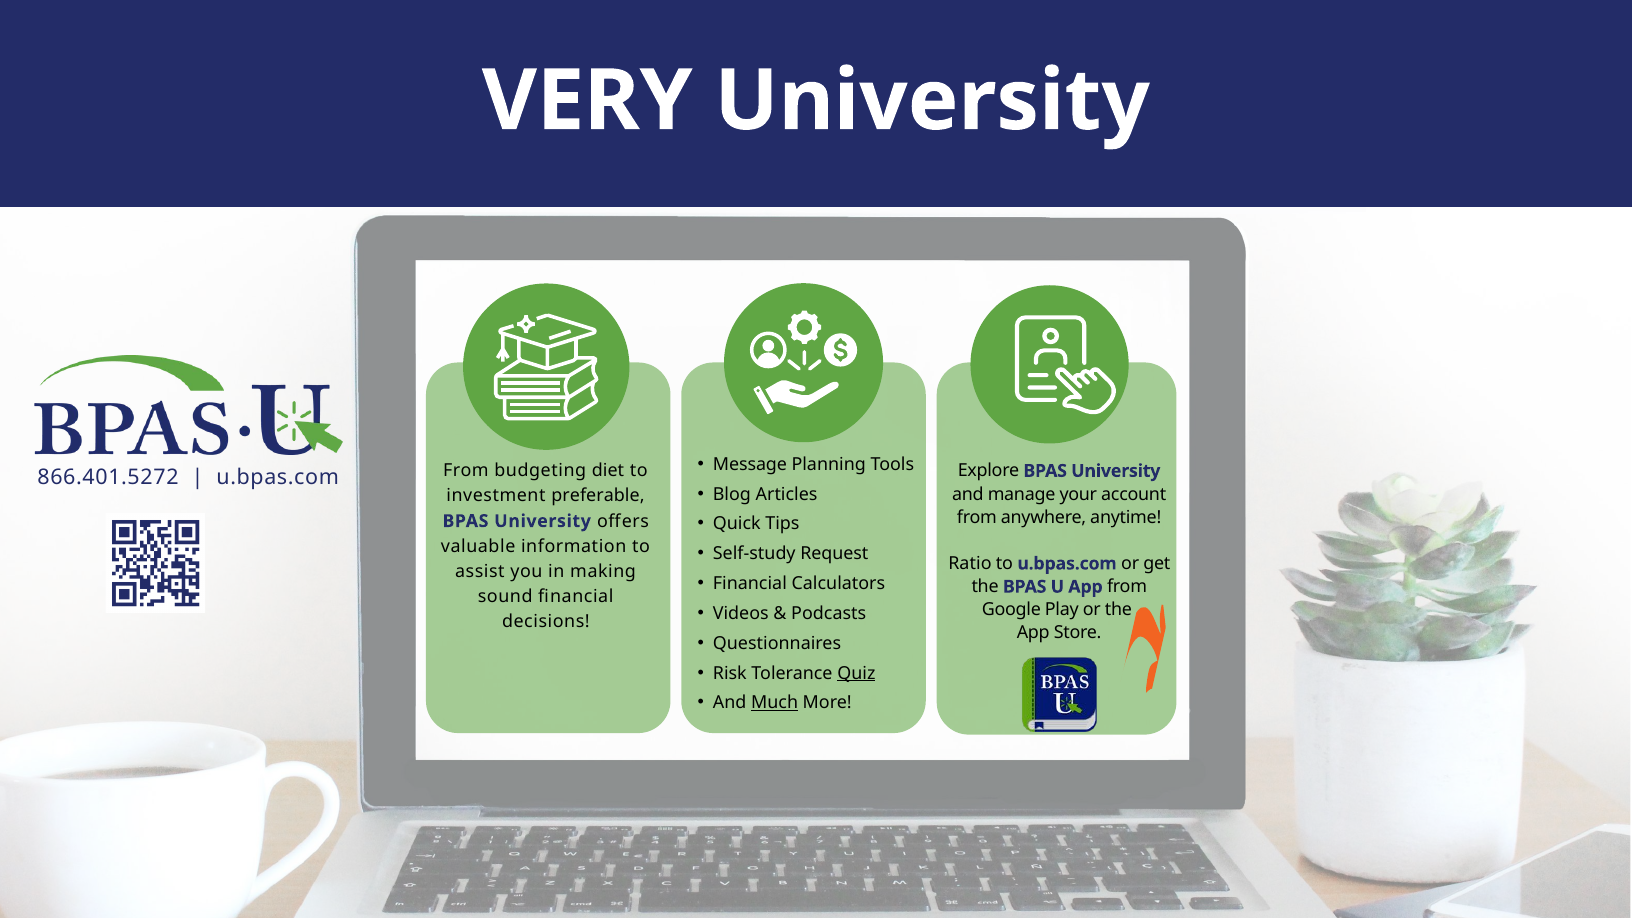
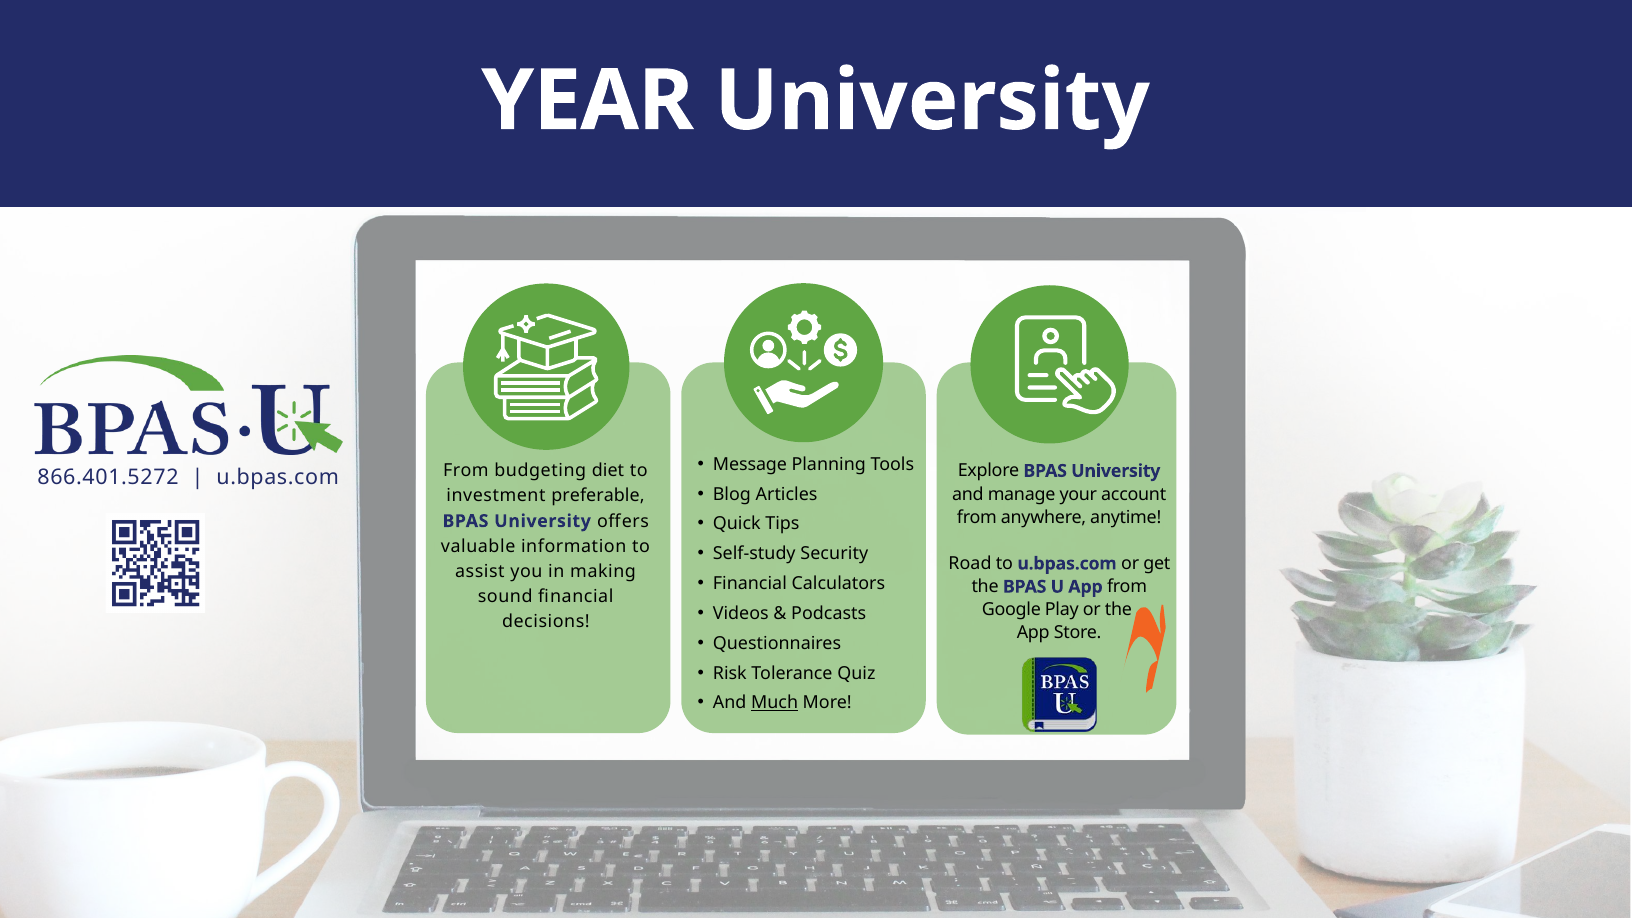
VERY: VERY -> YEAR (588, 101)
Request: Request -> Security (834, 554)
Ratio: Ratio -> Road (970, 564)
Quiz underline: present -> none (856, 673)
